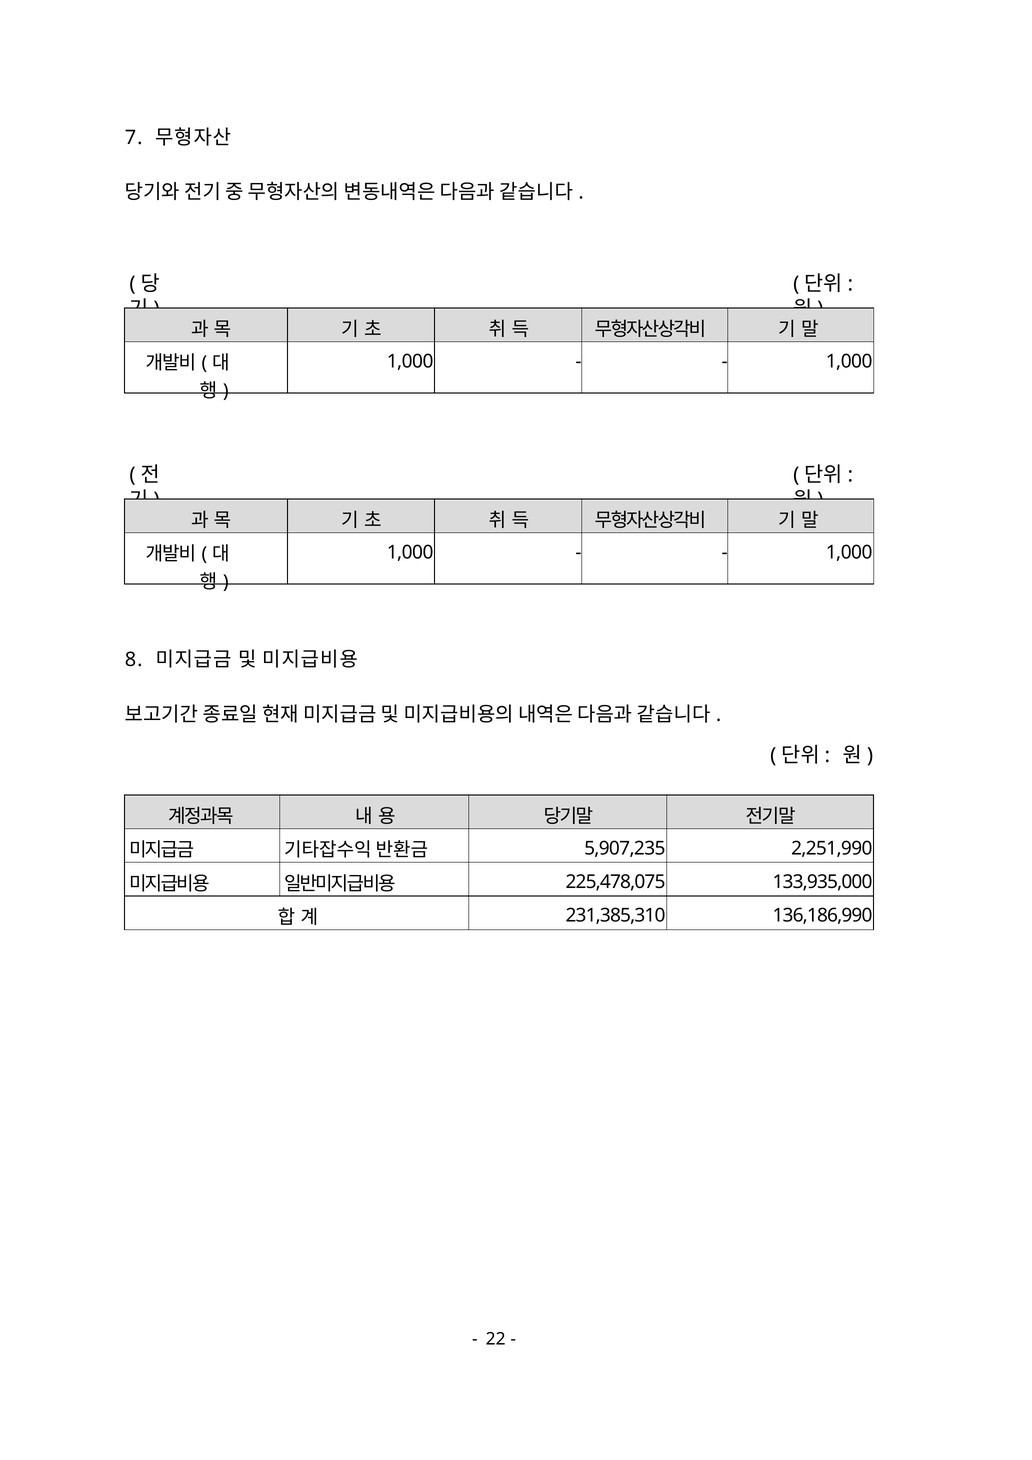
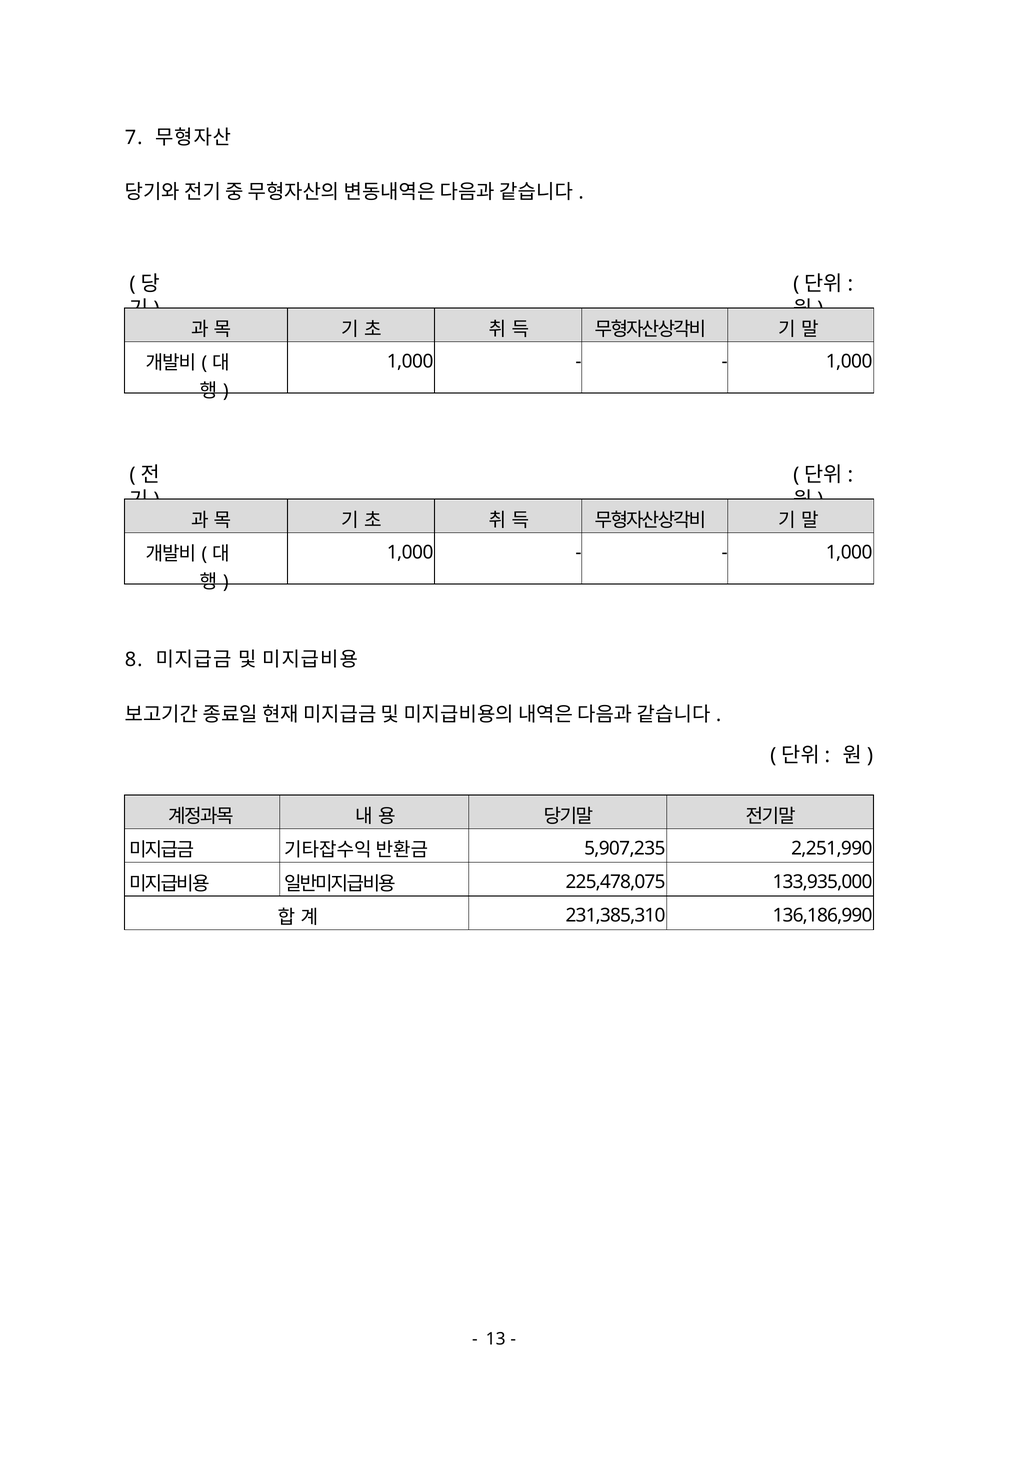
22: 22 -> 13 (496, 1340)
